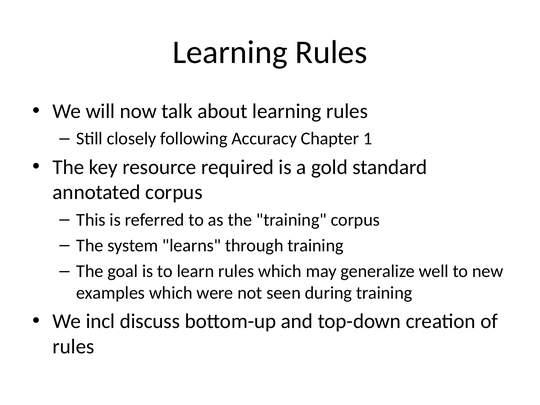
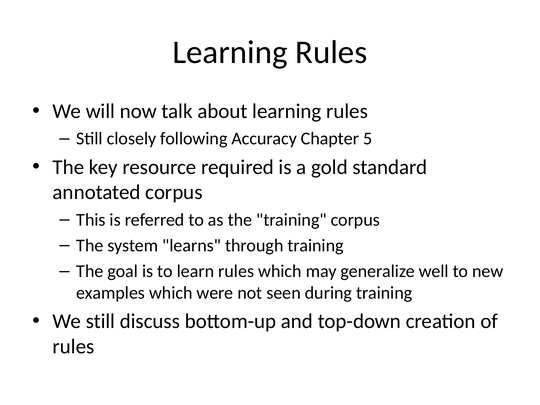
1: 1 -> 5 (368, 139)
We incl: incl -> still (100, 321)
